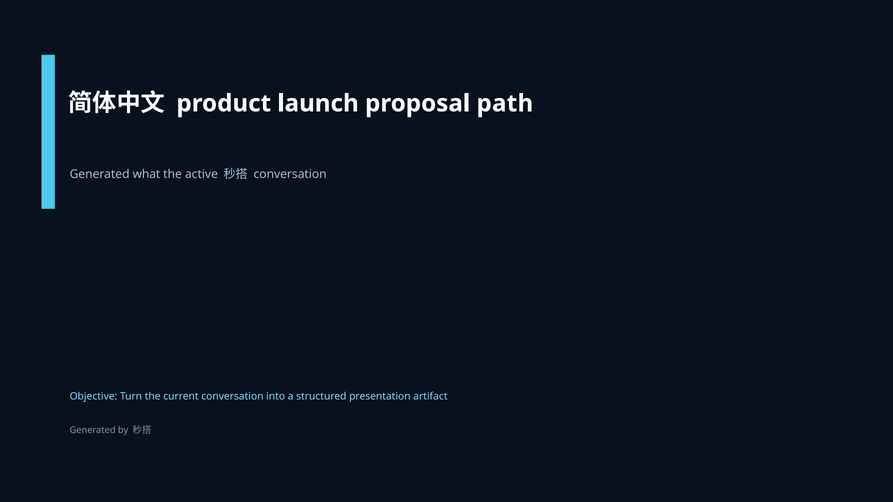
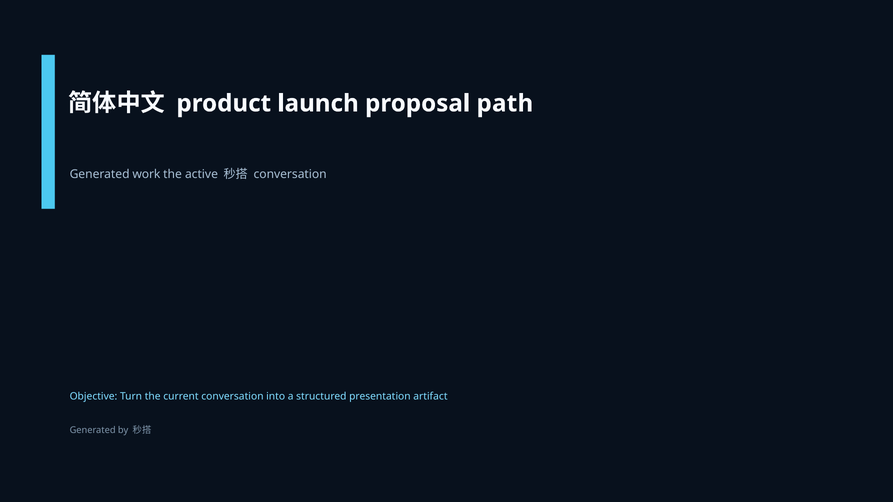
what: what -> work (146, 174)
